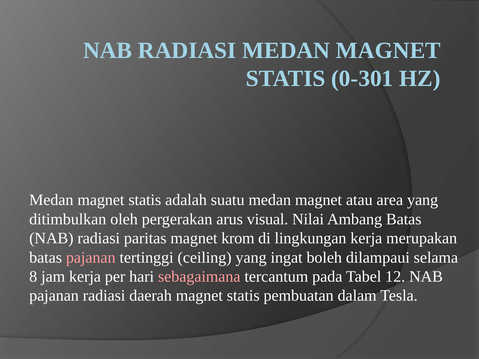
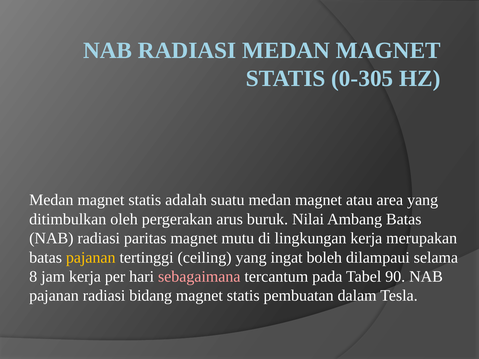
0-301: 0-301 -> 0-305 (362, 78)
visual: visual -> buruk (268, 219)
krom: krom -> mutu (238, 238)
pajanan colour: pink -> yellow (91, 258)
12: 12 -> 90 (395, 277)
daerah: daerah -> bidang (151, 296)
